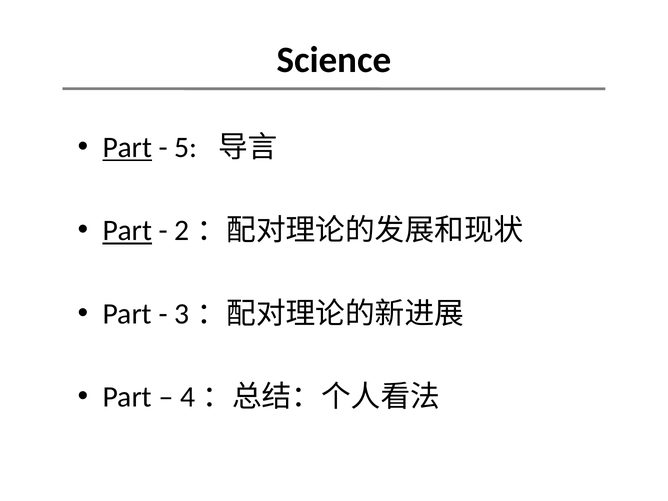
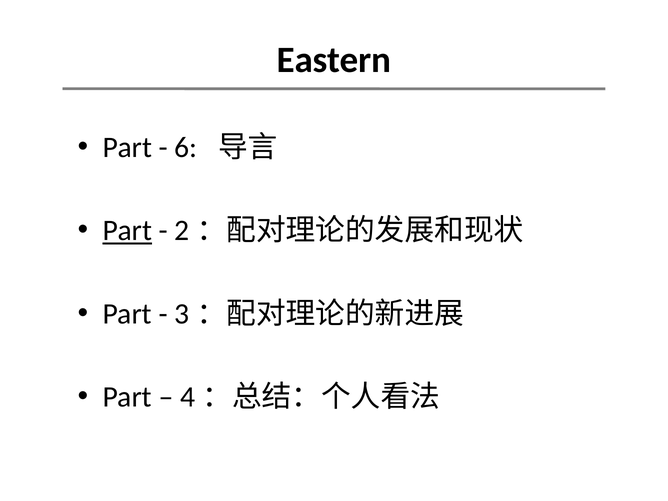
Science: Science -> Eastern (334, 60)
Part underline: present -> none (127, 147)
5: 5 -> 6 (186, 147)
